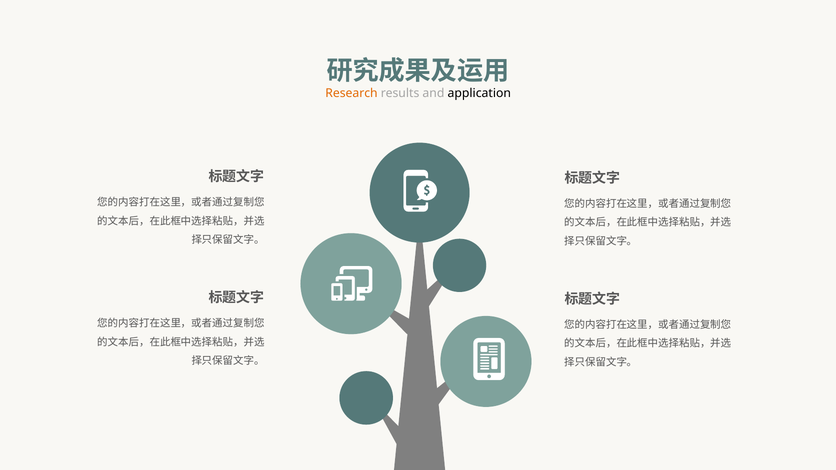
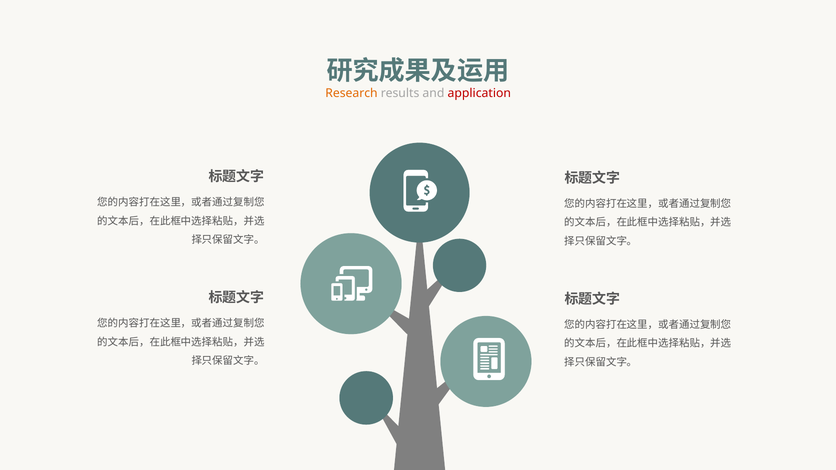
application colour: black -> red (479, 93)
